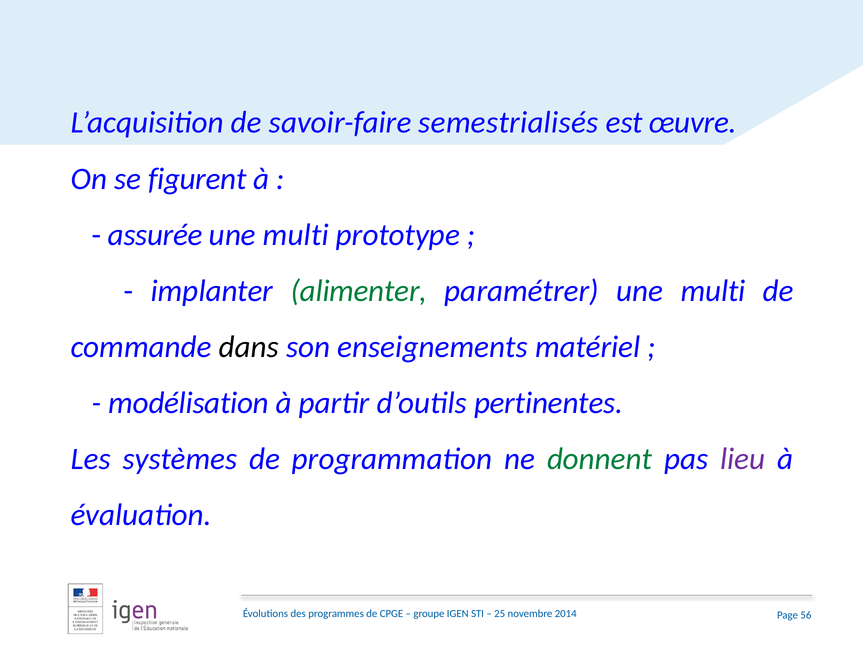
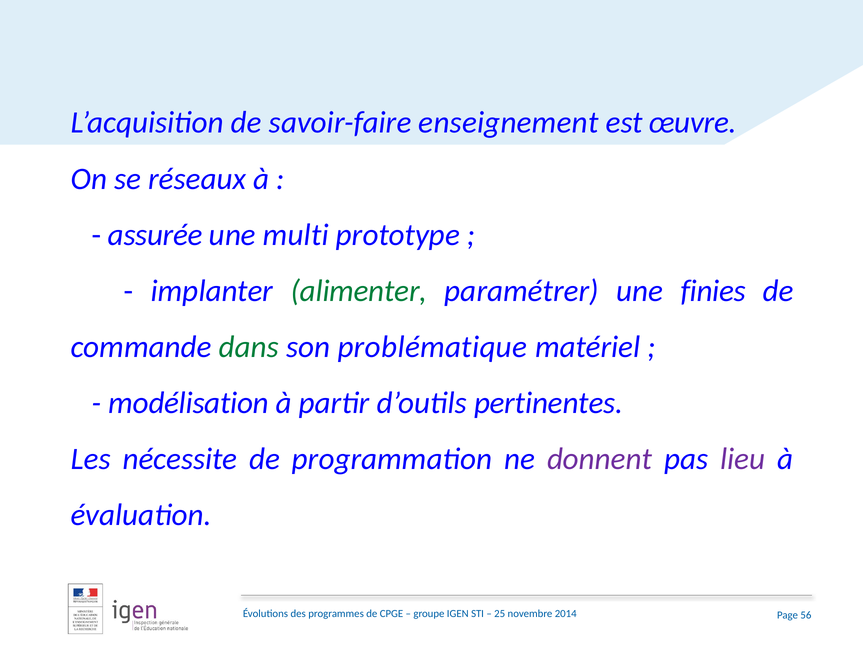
semestrialisés: semestrialisés -> enseignement (508, 123)
figurent: figurent -> réseaux (197, 179)
paramétrer une multi: multi -> finies (713, 291)
dans colour: black -> green (249, 347)
enseignements: enseignements -> problématique (432, 347)
systèmes: systèmes -> nécessite (180, 459)
donnent colour: green -> purple (600, 459)
